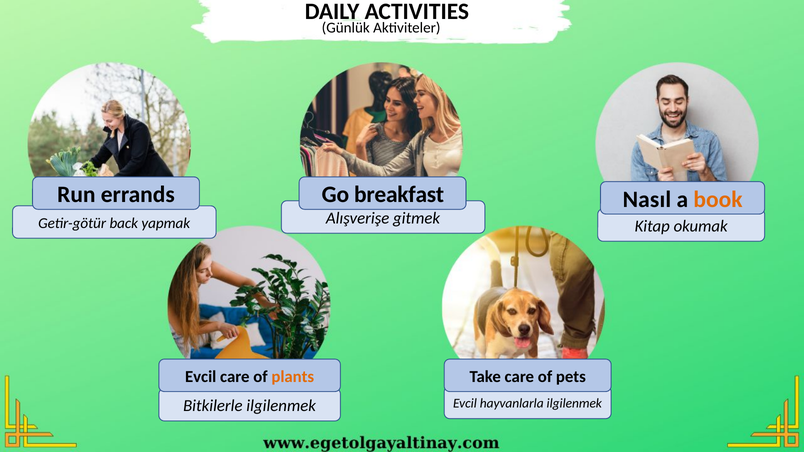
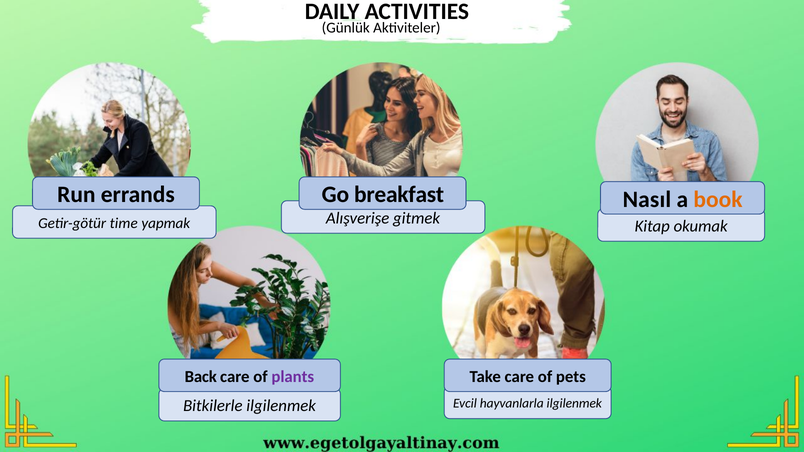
back: back -> time (124, 223)
Evcil: Evcil -> Back (201, 377)
plants colour: orange -> purple (293, 377)
